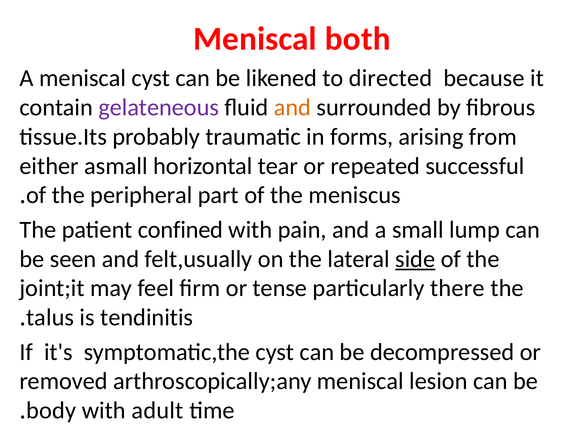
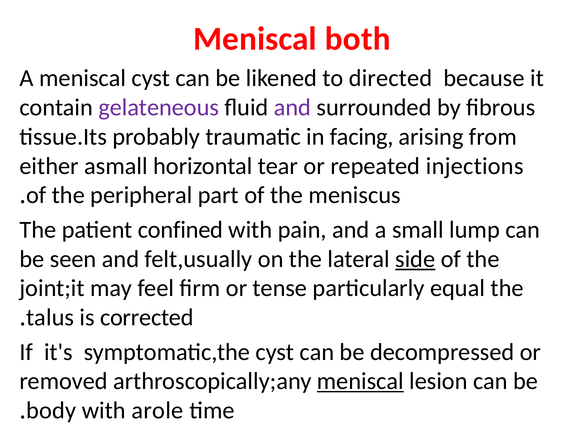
and colour: orange -> purple (293, 107)
forms: forms -> facing (362, 137)
successful: successful -> injections (475, 166)
there: there -> equal (458, 288)
tendinitis: tendinitis -> corrected (147, 317)
meniscal underline: none -> present (360, 381)
adult: adult -> arole (157, 410)
